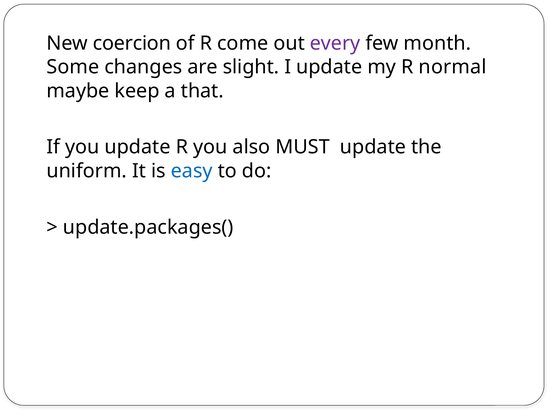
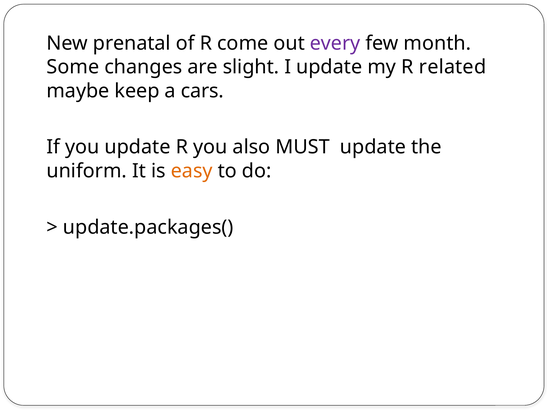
coercion: coercion -> prenatal (132, 43)
normal: normal -> related (453, 67)
that: that -> cars (202, 91)
easy colour: blue -> orange (192, 171)
